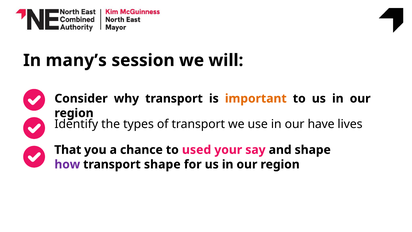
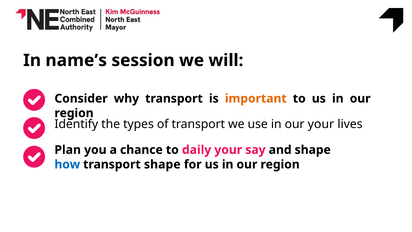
many’s: many’s -> name’s (76, 60)
our have: have -> your (321, 124)
That: That -> Plan (68, 150)
used: used -> daily (197, 150)
how colour: purple -> blue (67, 164)
